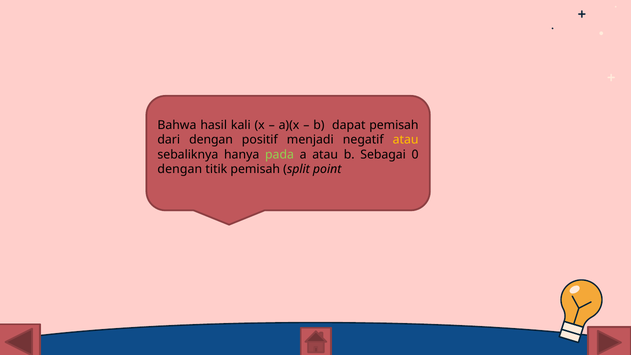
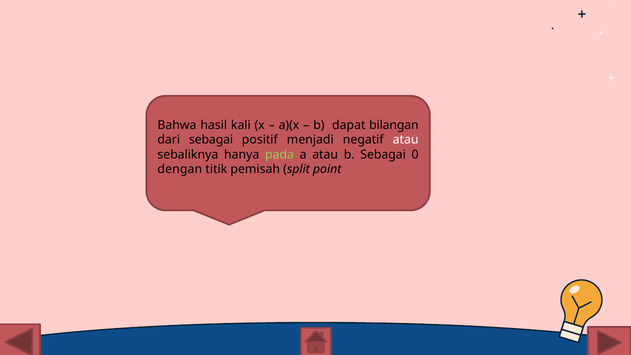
dapat pemisah: pemisah -> bilangan (394, 125)
dari dengan: dengan -> sebagai (211, 140)
atau colour: yellow -> white (406, 140)
